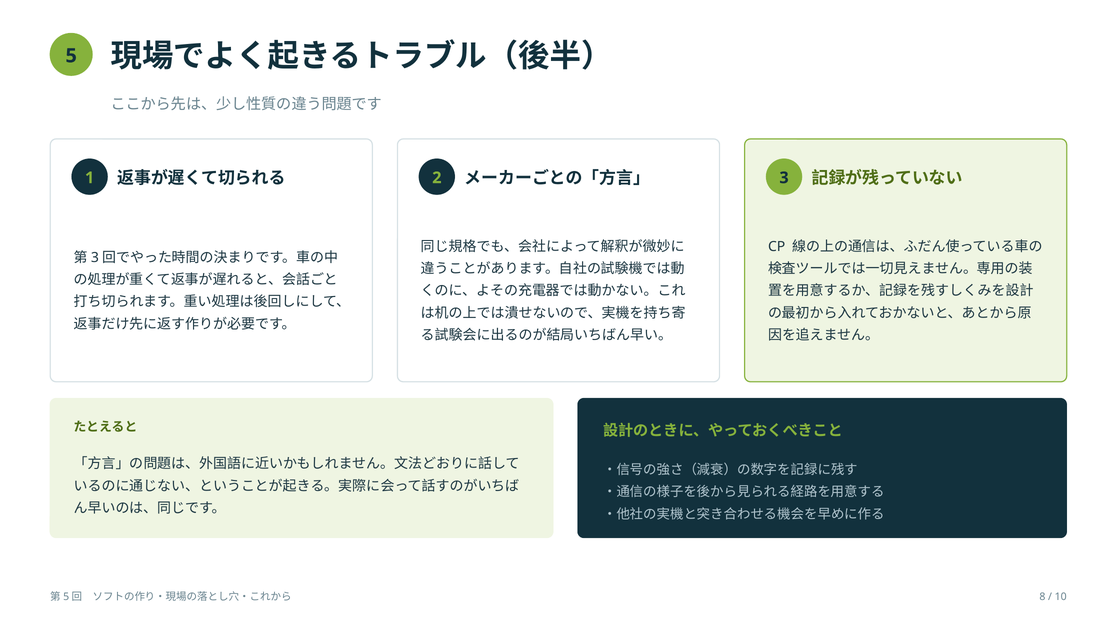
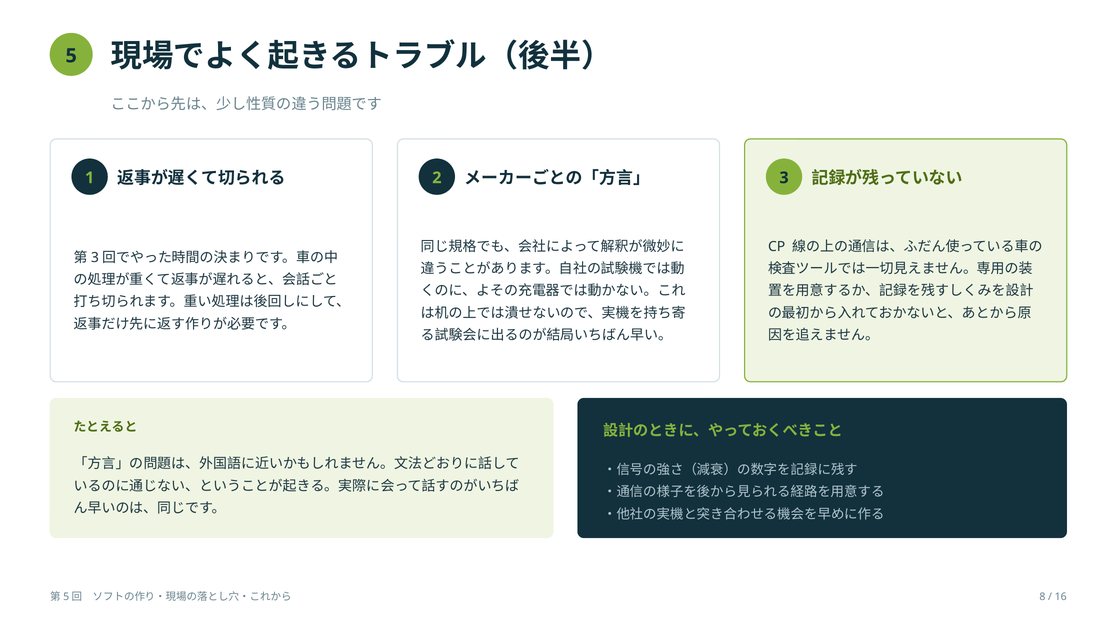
10: 10 -> 16 (1061, 597)
